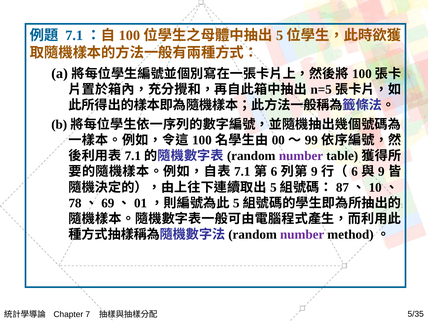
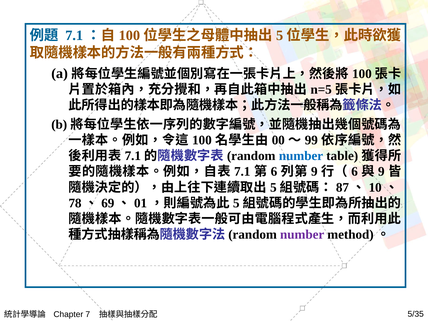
number colour: purple -> blue (301, 156)
